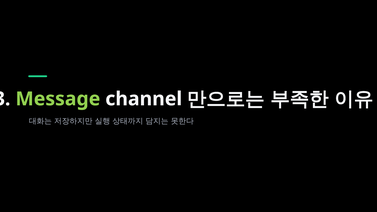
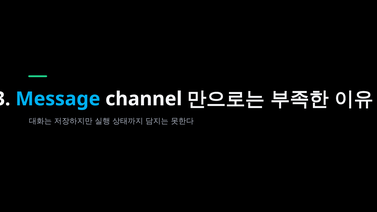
Message colour: light green -> light blue (58, 99)
